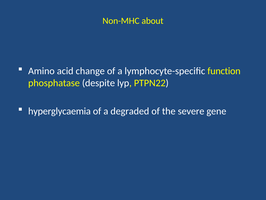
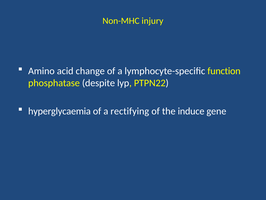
about: about -> injury (152, 21)
degraded: degraded -> rectifying (130, 111)
severe: severe -> induce (191, 111)
